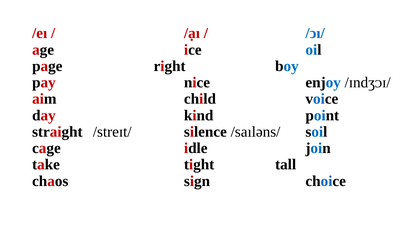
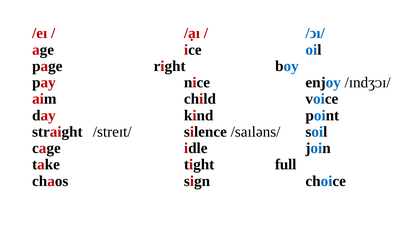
tall: tall -> full (286, 164)
